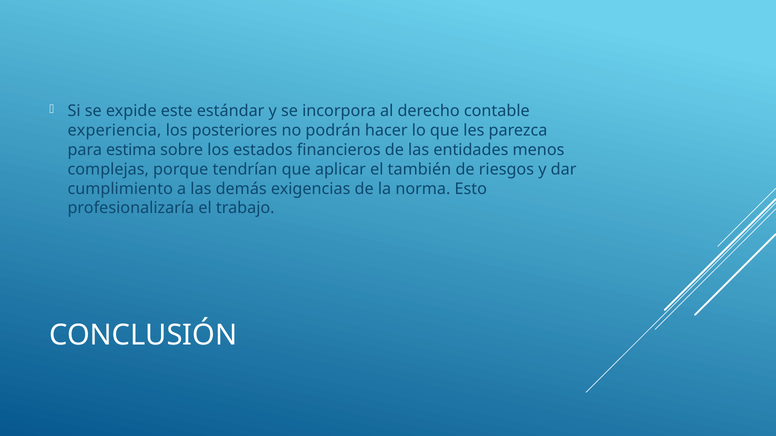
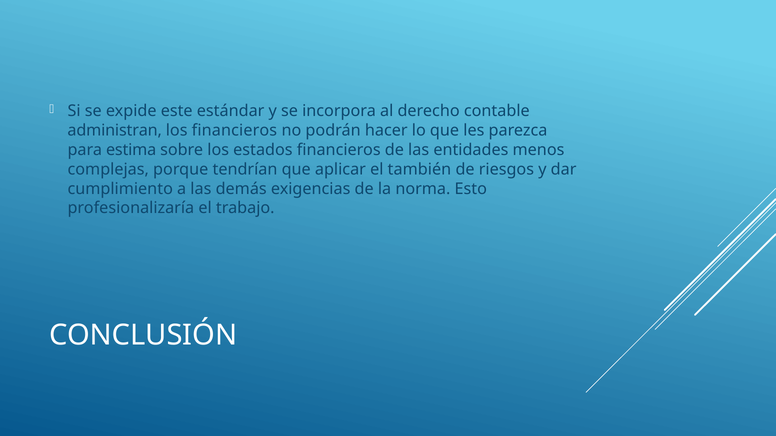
experiencia: experiencia -> administran (115, 131)
los posteriores: posteriores -> financieros (234, 131)
